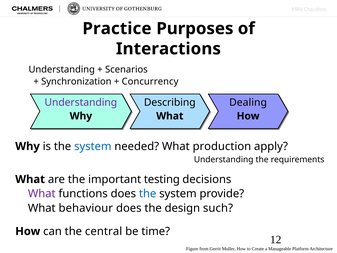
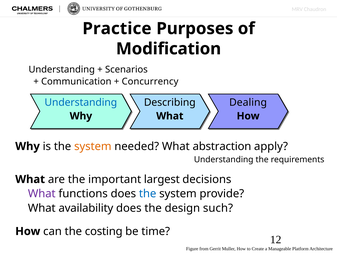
Interactions: Interactions -> Modification (169, 49)
Synchronization: Synchronization -> Communication (76, 81)
Understanding colour: purple -> blue (81, 102)
system colour: blue -> orange (93, 146)
production: production -> abstraction (222, 146)
testing: testing -> largest (162, 179)
behaviour: behaviour -> availability (86, 208)
central: central -> costing (104, 231)
